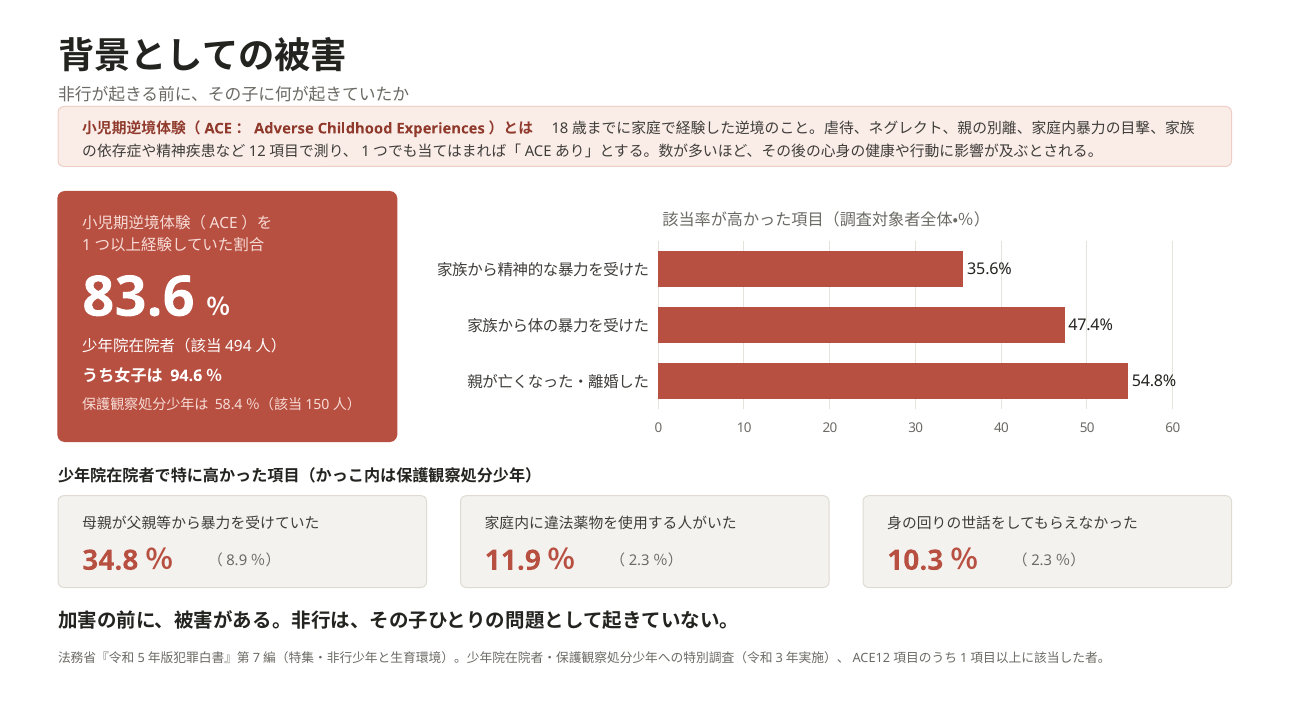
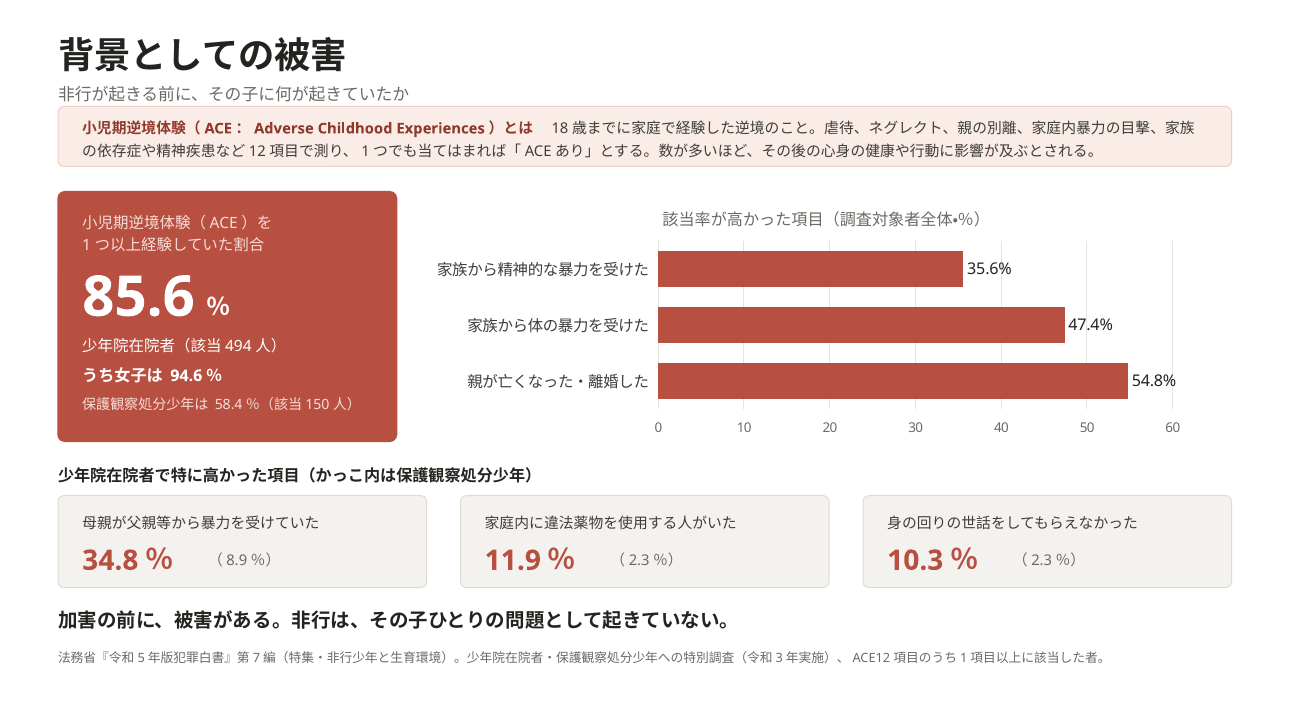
83.6: 83.6 -> 85.6 (139, 297)
